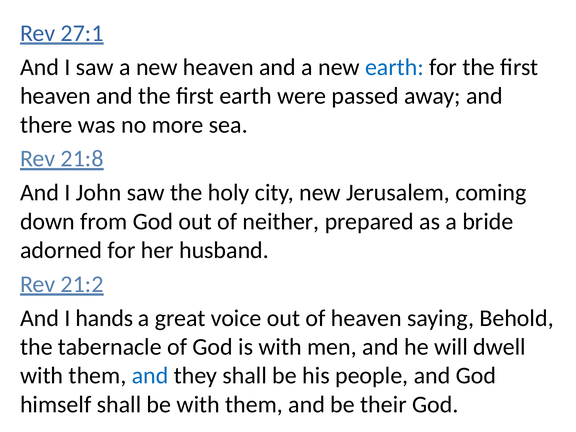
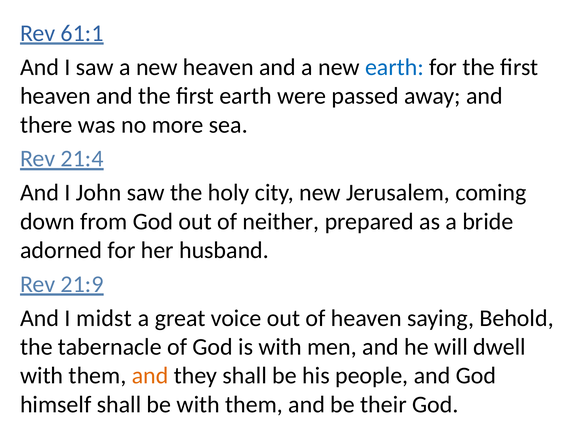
27:1: 27:1 -> 61:1 (82, 33)
21:8: 21:8 -> 21:4 (82, 159)
21:2: 21:2 -> 21:9 (82, 284)
hands: hands -> midst (104, 318)
and colour: blue -> orange (150, 376)
